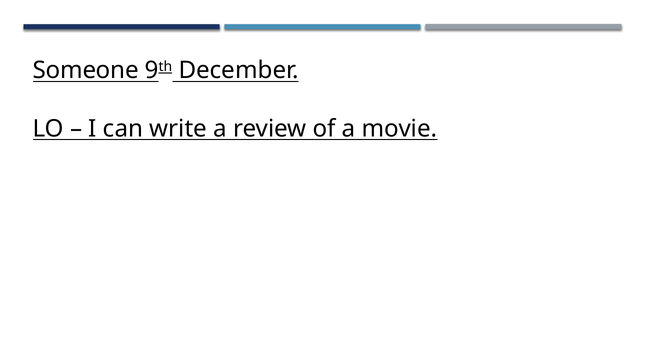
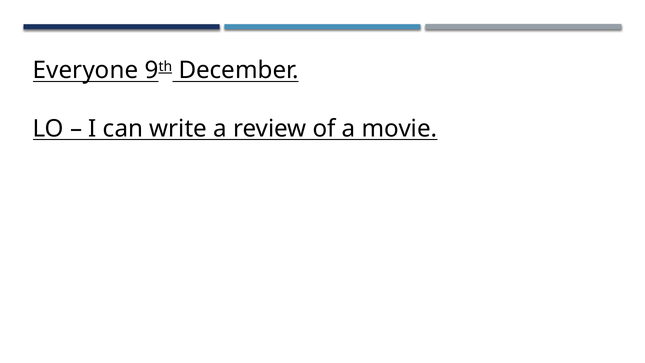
Someone: Someone -> Everyone (86, 70)
